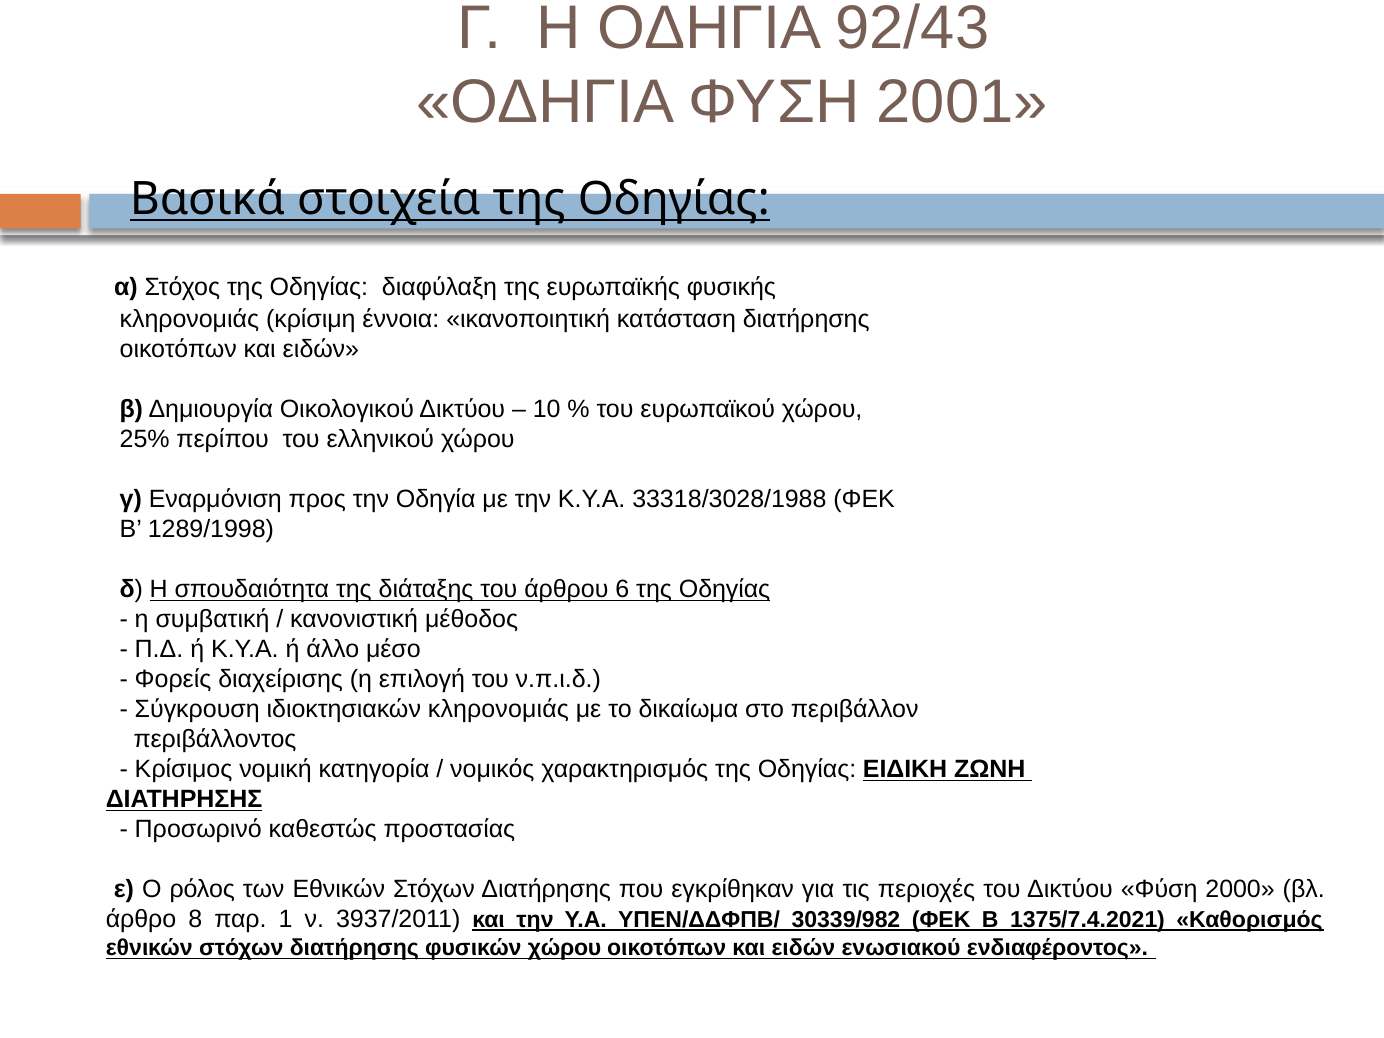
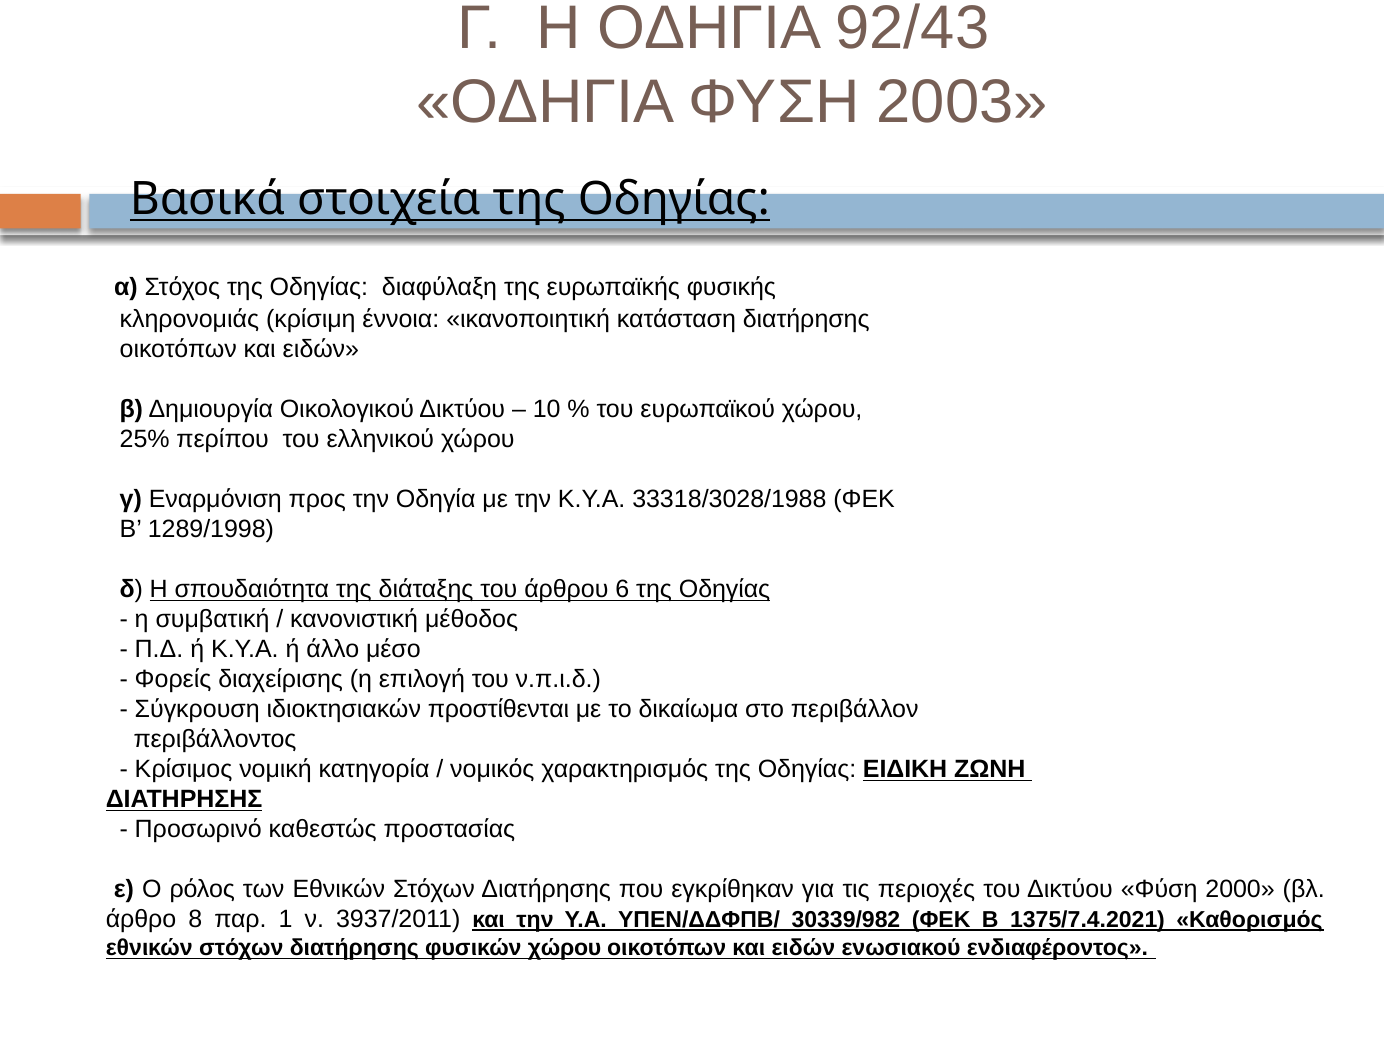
2001: 2001 -> 2003 (962, 102)
ιδιοκτησιακών κληρονομιάς: κληρονομιάς -> προστίθενται (499, 709)
